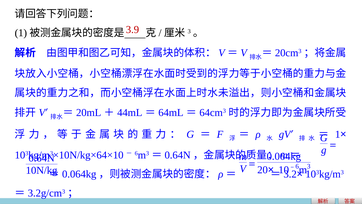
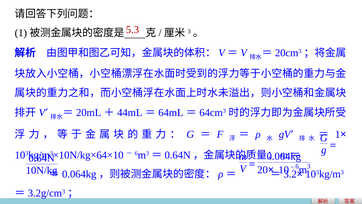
3.9: 3.9 -> 5.3 (132, 30)
